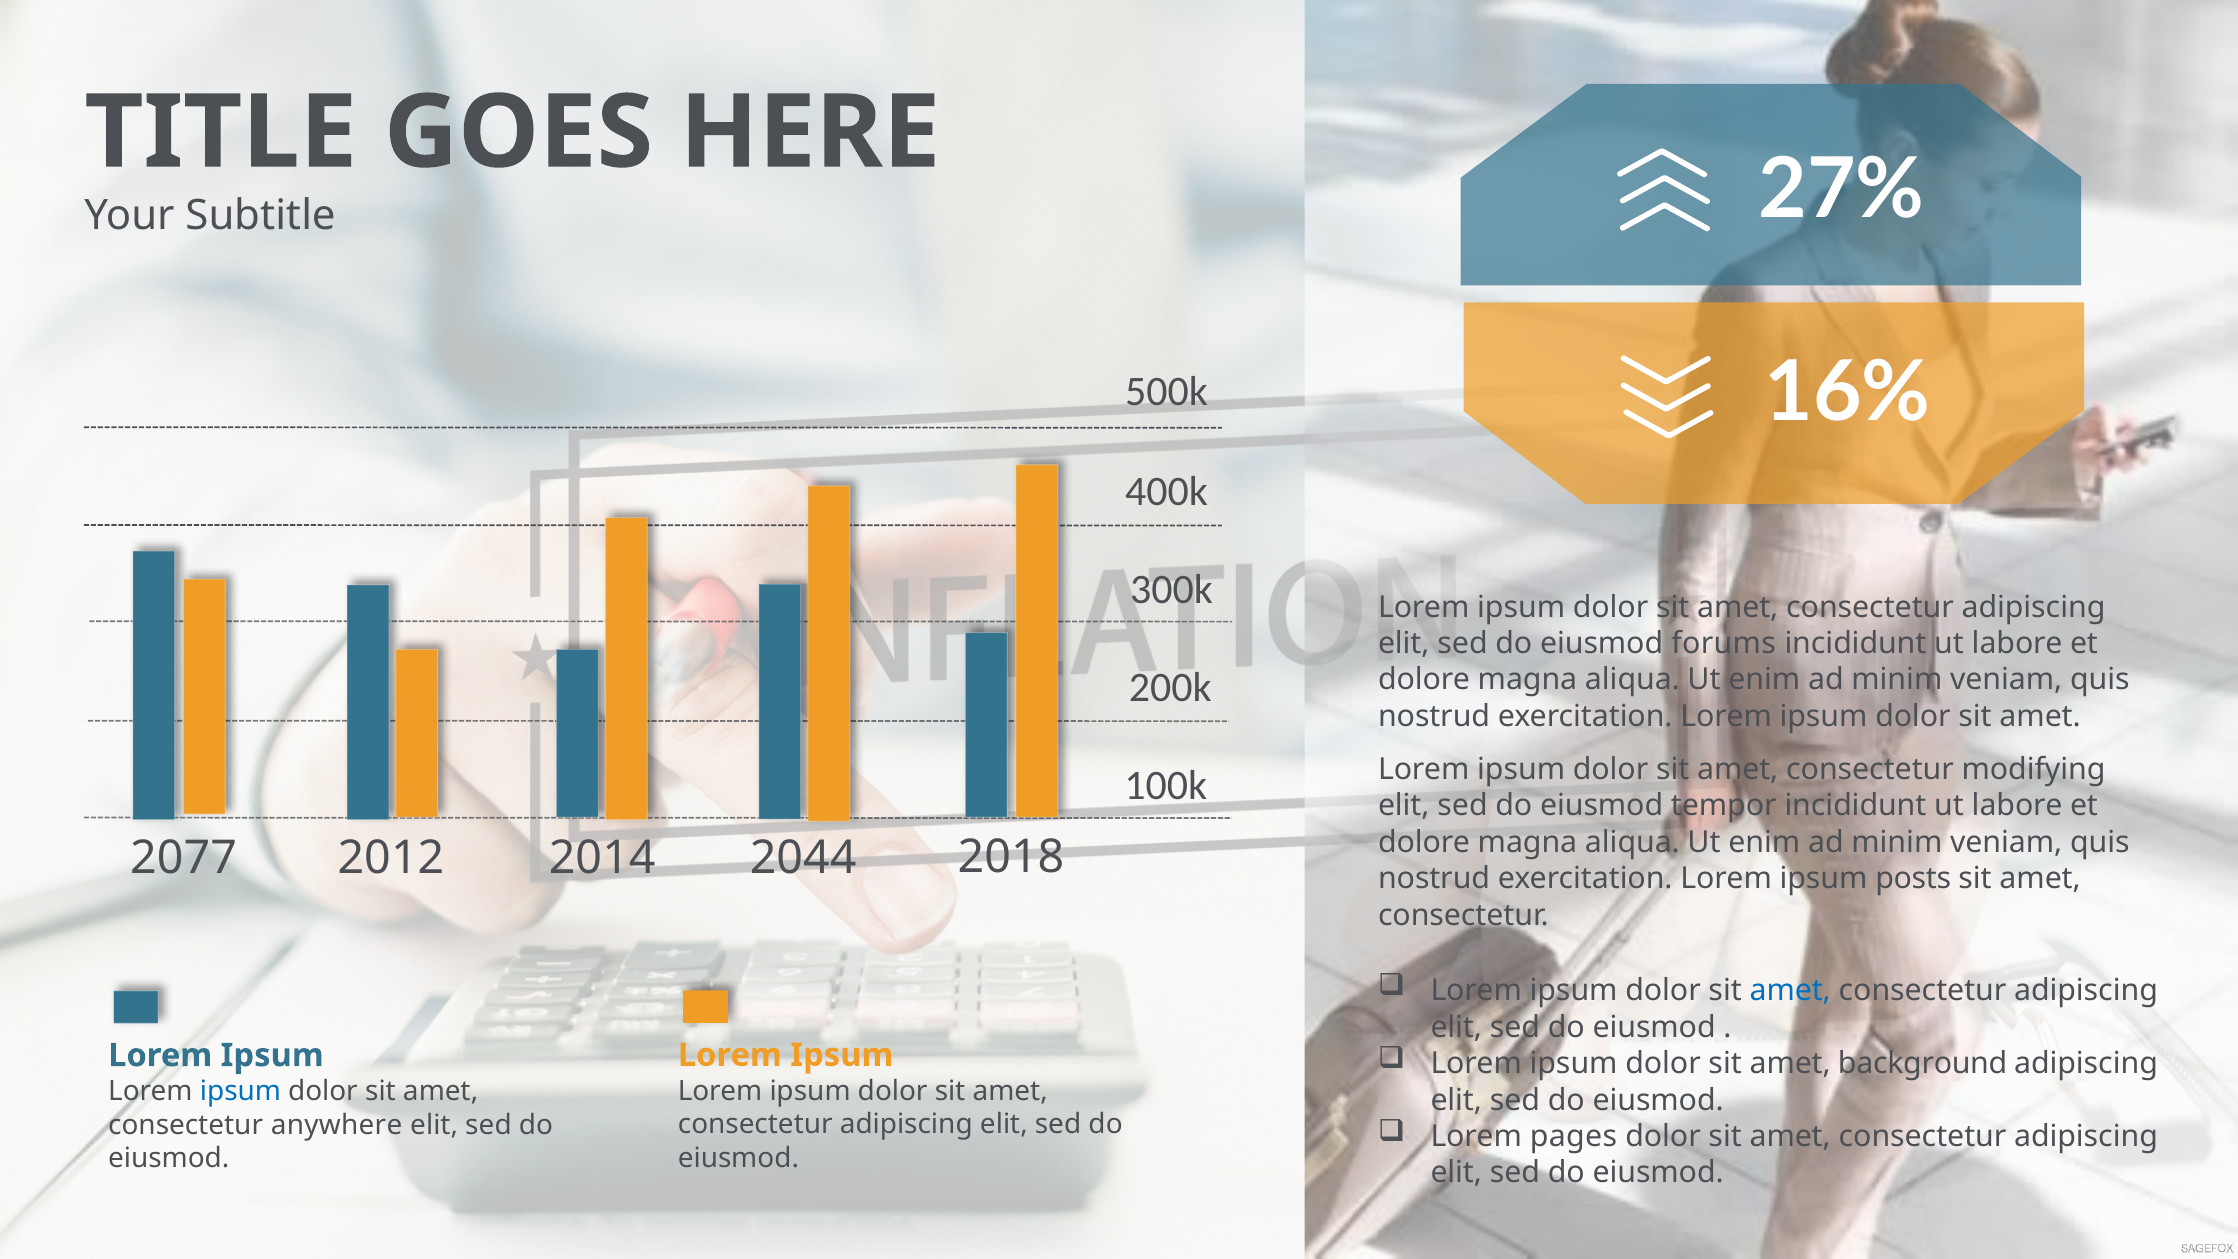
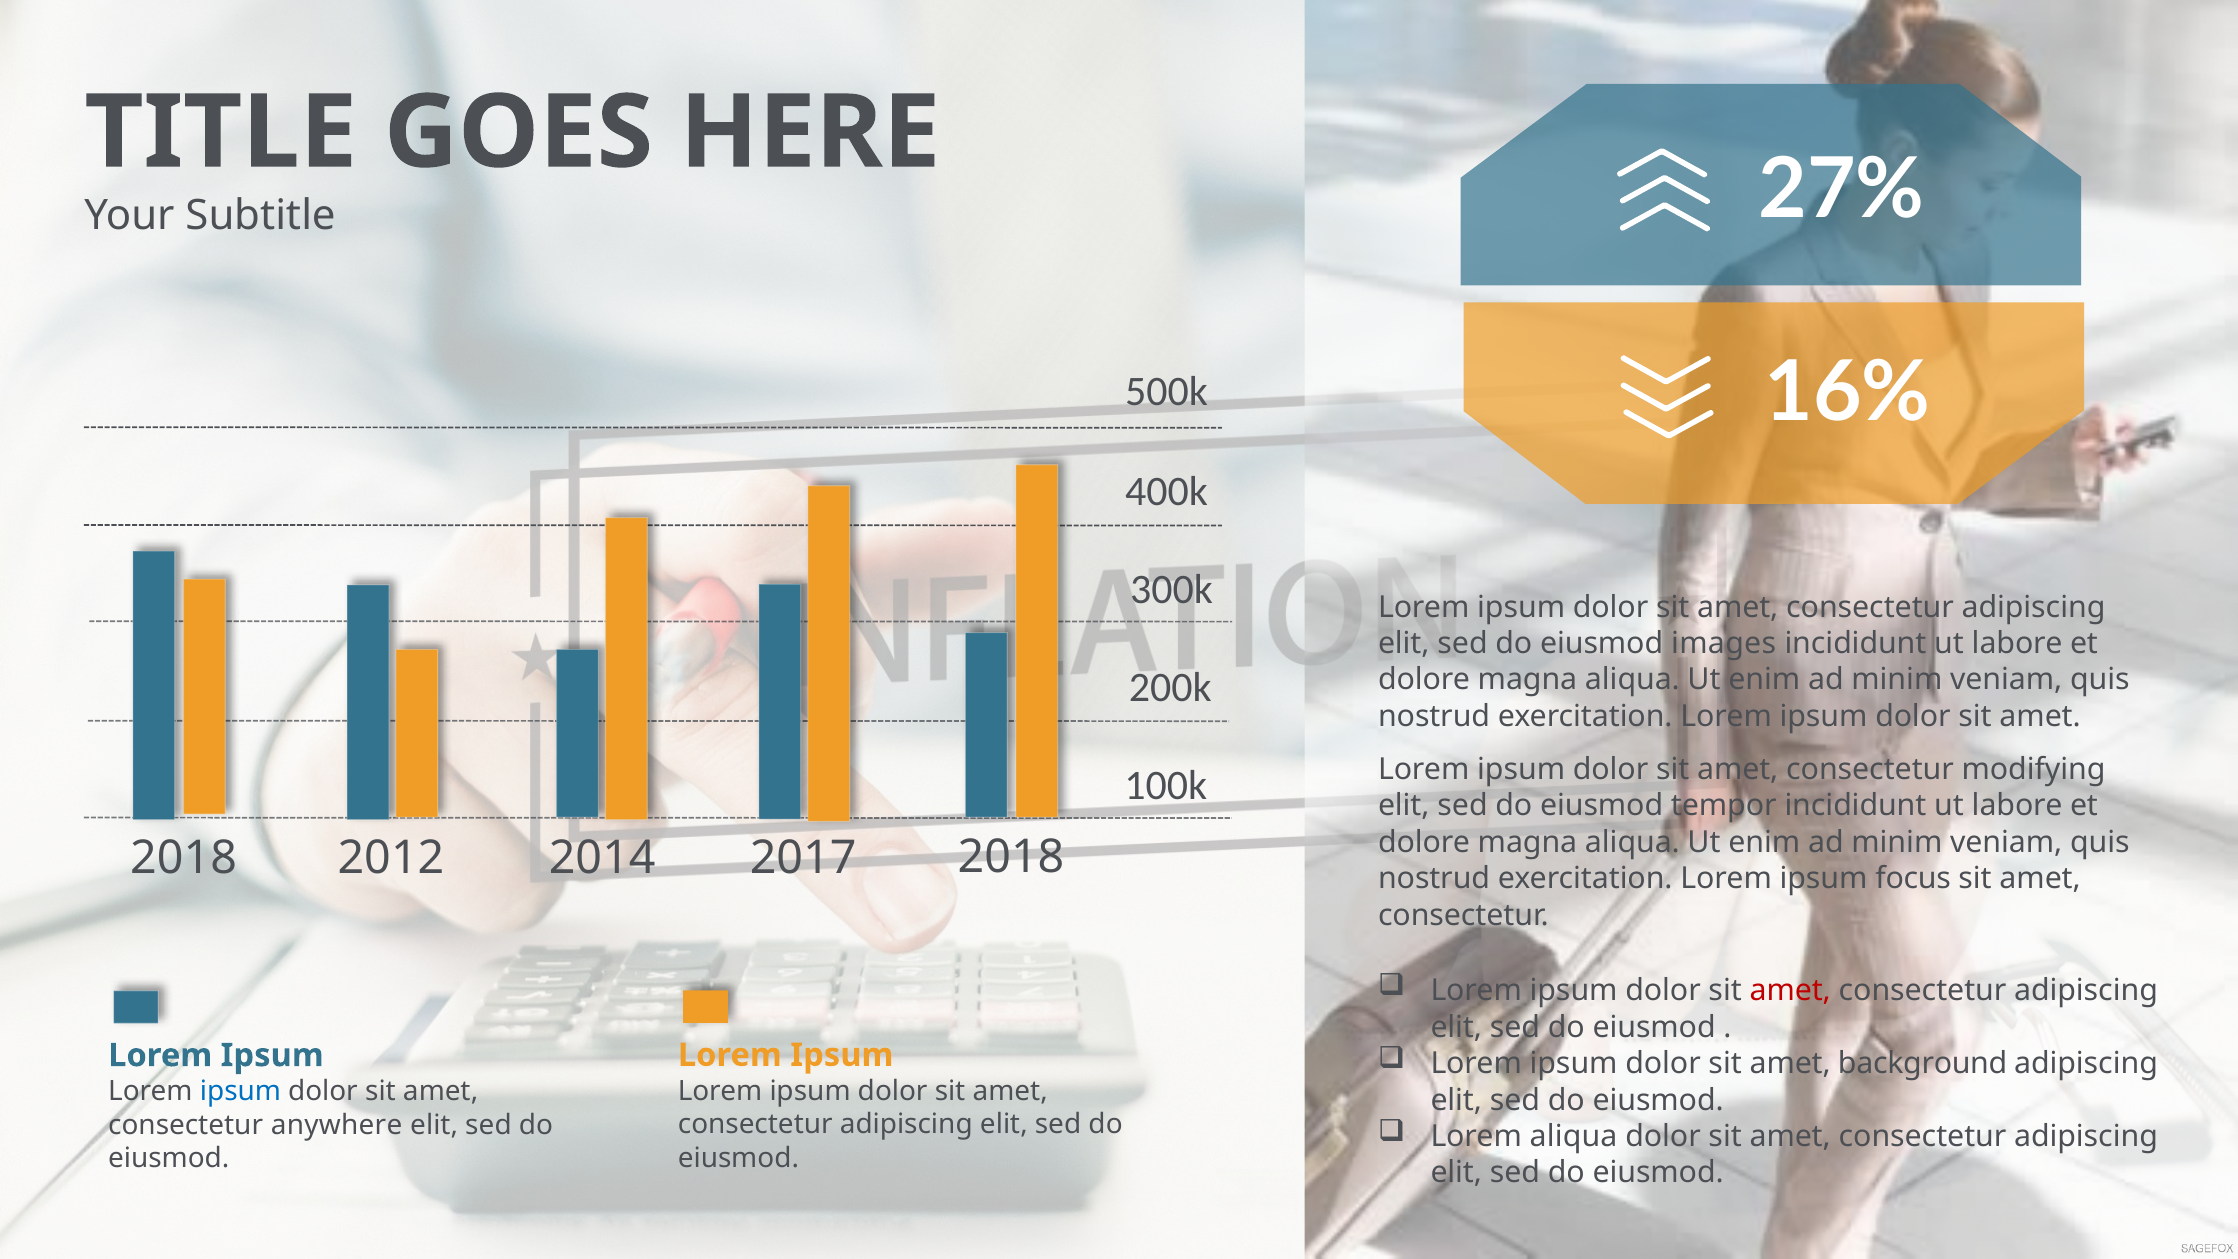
forums: forums -> images (1724, 643)
2077: 2077 -> 2018 (184, 858)
2044: 2044 -> 2017 (803, 858)
posts: posts -> focus (1913, 879)
amet colour: blue -> red (1790, 991)
Lorem pages: pages -> aliqua (1574, 1136)
